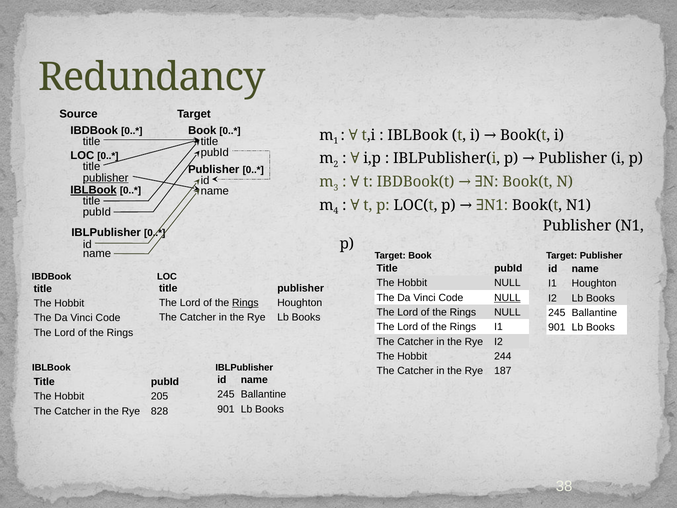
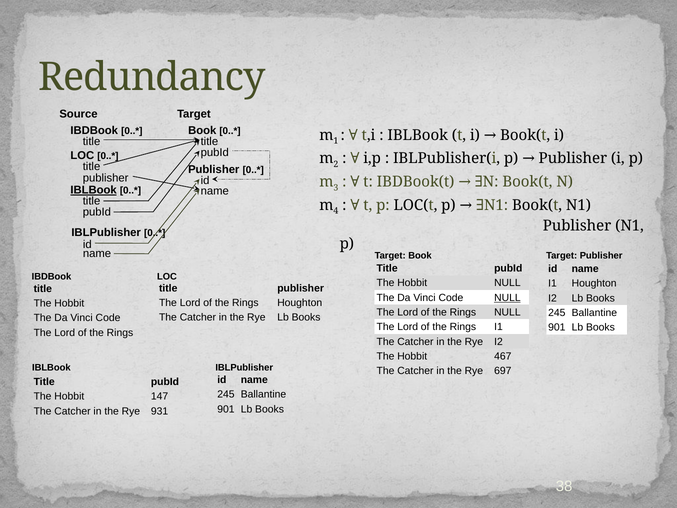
publisher underline: present -> none (106, 178)
Rings underline: present -> none (245, 303)
244: 244 -> 467 (503, 356)
187: 187 -> 697 (503, 371)
205: 205 -> 147 (160, 396)
828: 828 -> 931 (160, 411)
